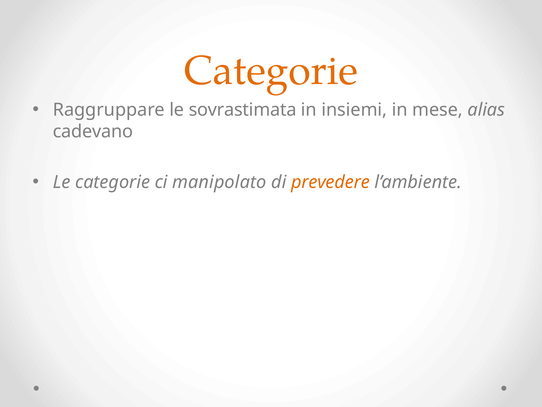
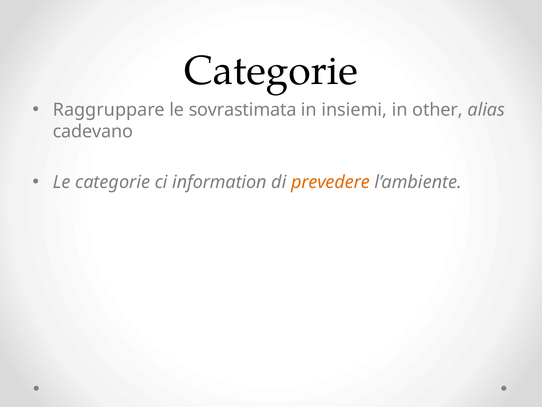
Categorie colour: orange -> black (271, 71)
mese: mese -> other (438, 110)
manipolato: manipolato -> information (220, 182)
